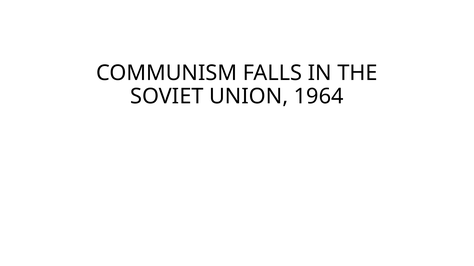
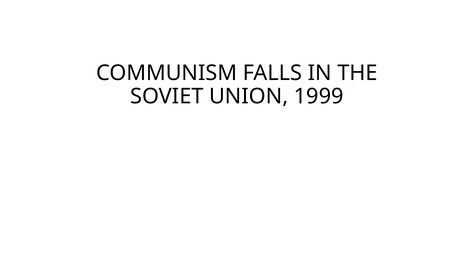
1964: 1964 -> 1999 (319, 97)
